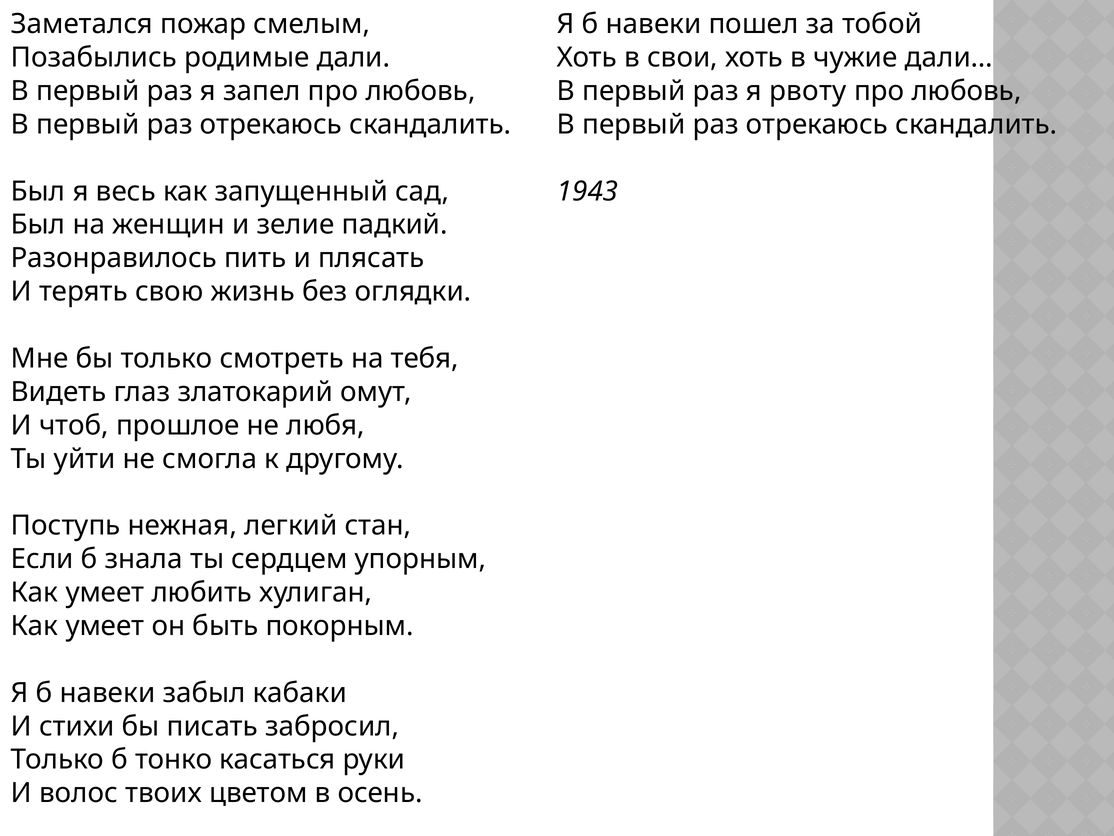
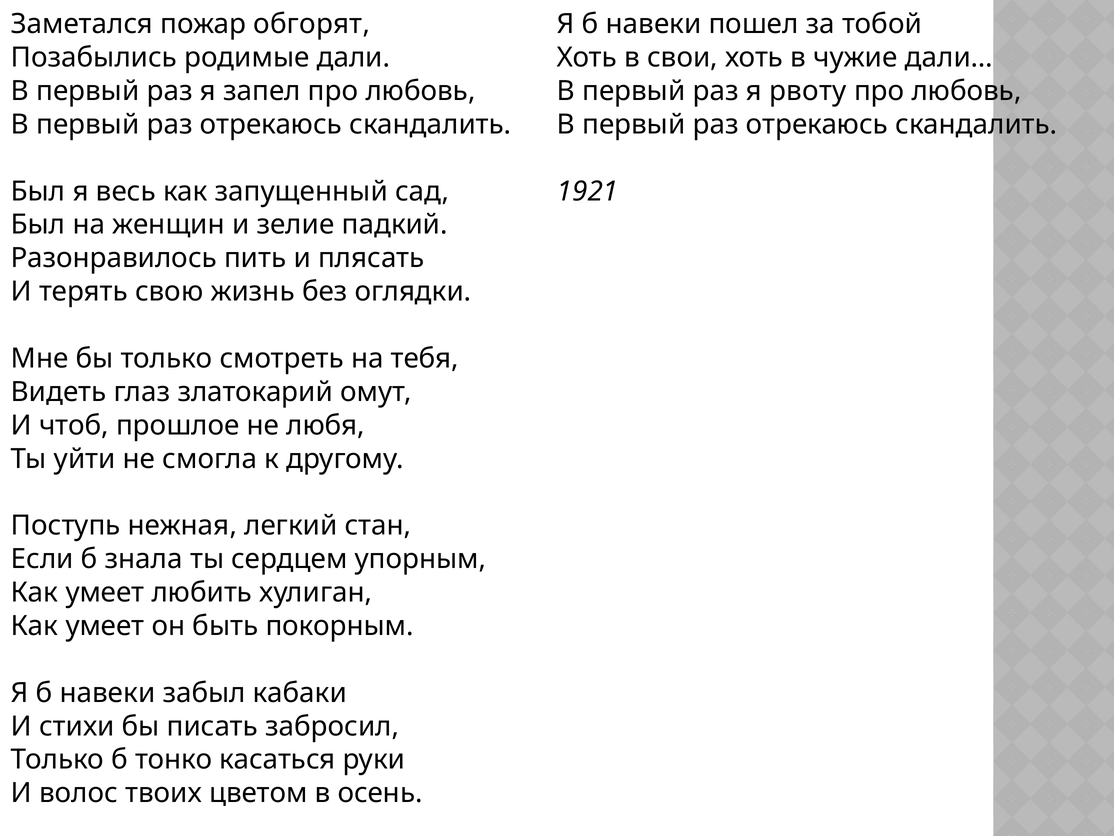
смелым: смелым -> обгорят (312, 24)
1943: 1943 -> 1921 (588, 191)
